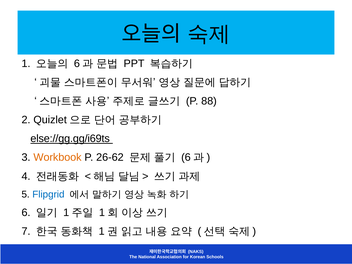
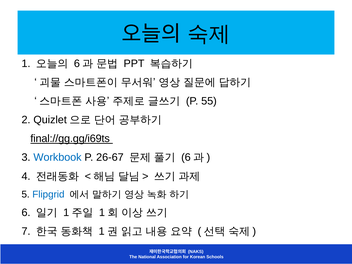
88: 88 -> 55 (209, 101)
else://gg.gg/i69ts: else://gg.gg/i69ts -> final://gg.gg/i69ts (70, 139)
Workbook colour: orange -> blue (57, 157)
26-62: 26-62 -> 26-67 (110, 157)
